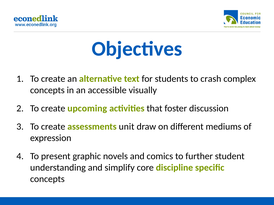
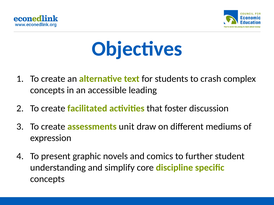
visually: visually -> leading (143, 90)
upcoming: upcoming -> facilitated (87, 109)
